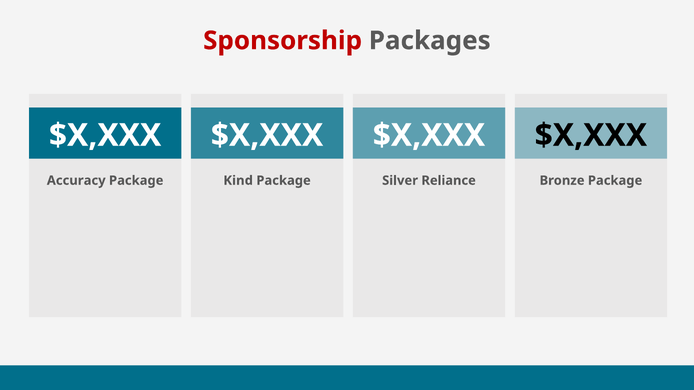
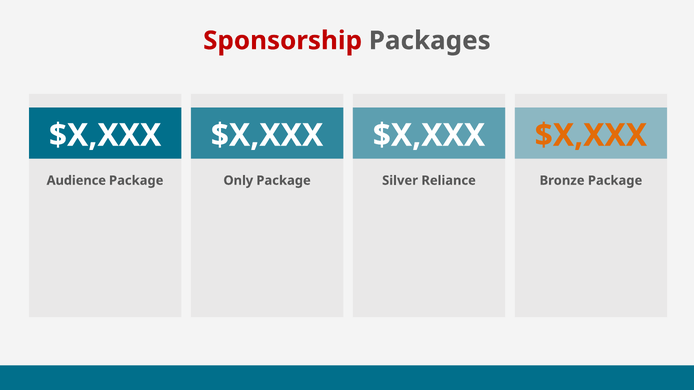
$X,XXX colour: black -> orange (591, 135)
Accuracy: Accuracy -> Audience (76, 181)
Kind: Kind -> Only (238, 181)
